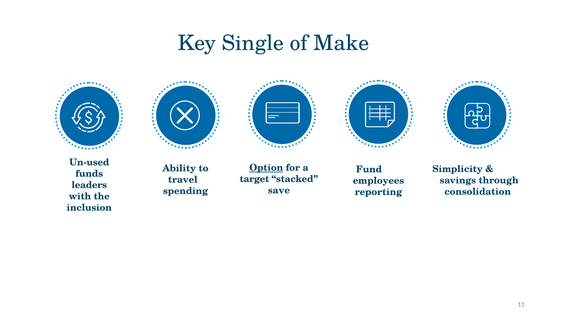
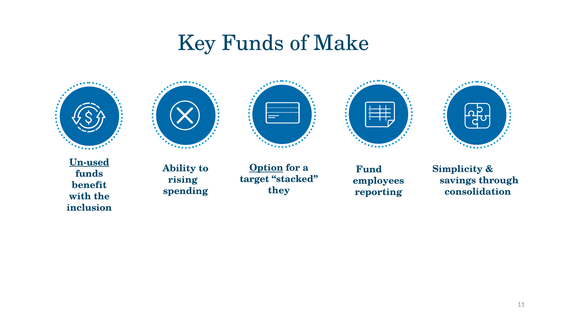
Key Single: Single -> Funds (253, 43)
Un-used underline: none -> present (89, 162)
travel: travel -> rising (183, 180)
leaders: leaders -> benefit (89, 185)
save: save -> they (279, 191)
